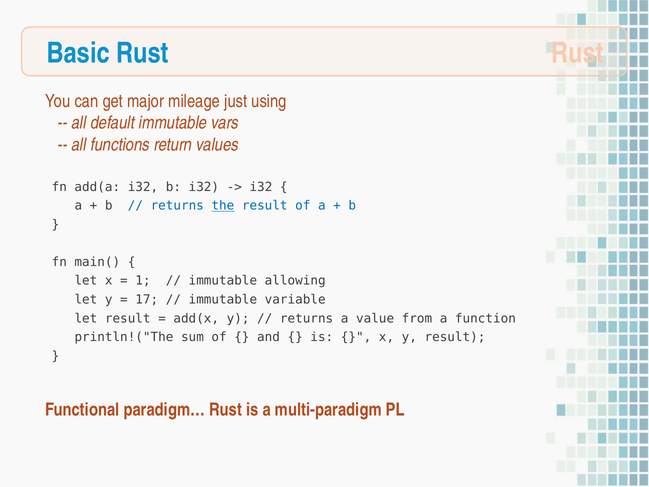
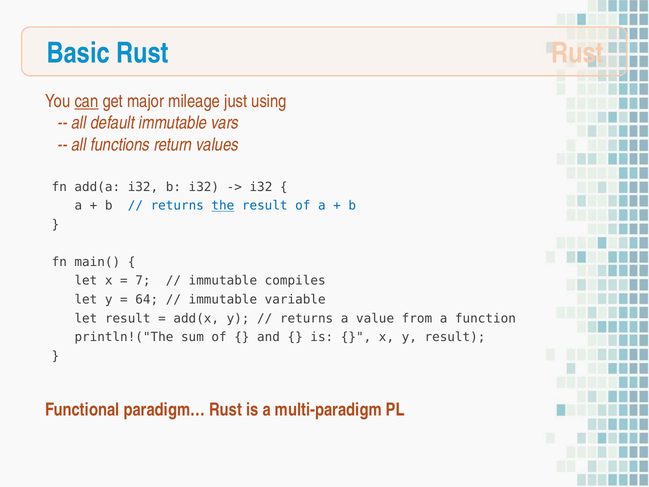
can underline: none -> present (86, 101)
1: 1 -> 7 (143, 281)
allowing: allowing -> compiles (295, 281)
17: 17 -> 64 (147, 299)
